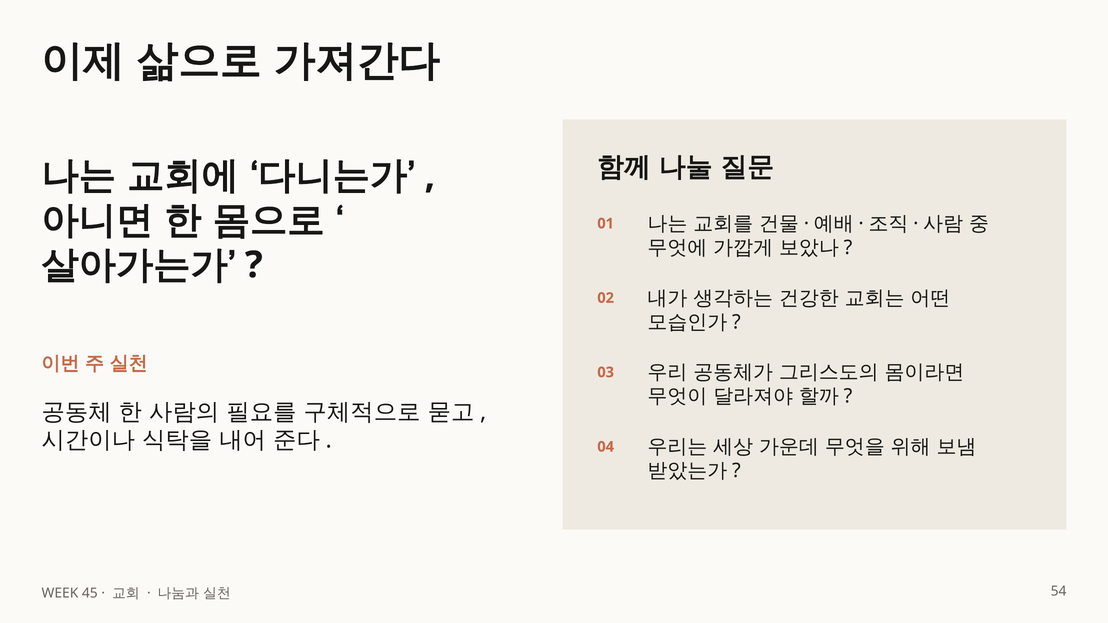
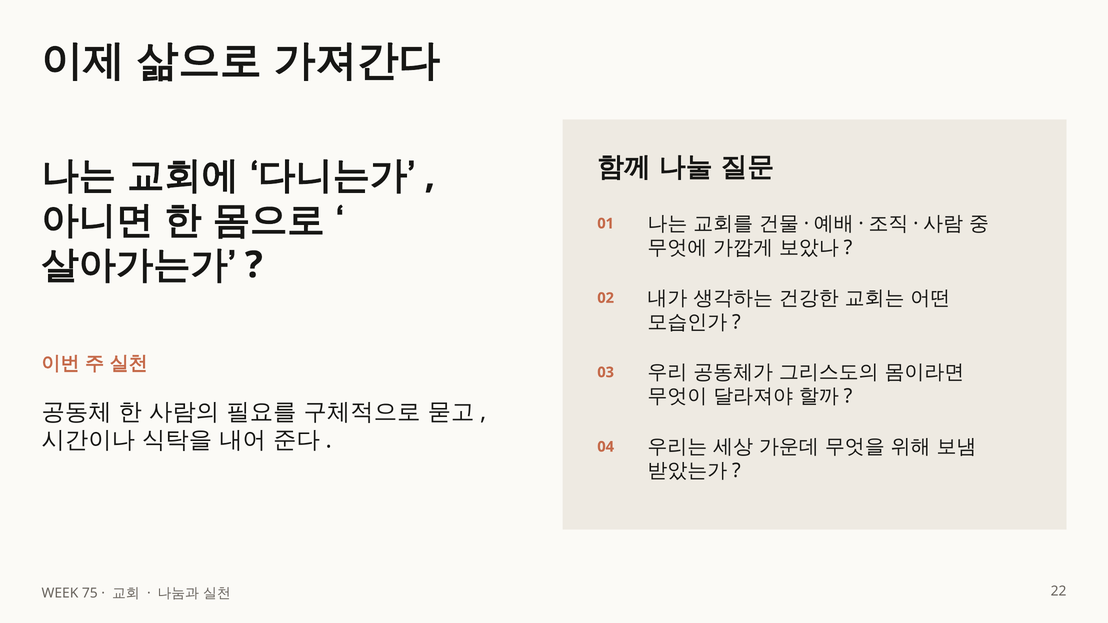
45: 45 -> 75 (90, 593)
54: 54 -> 22 (1059, 592)
